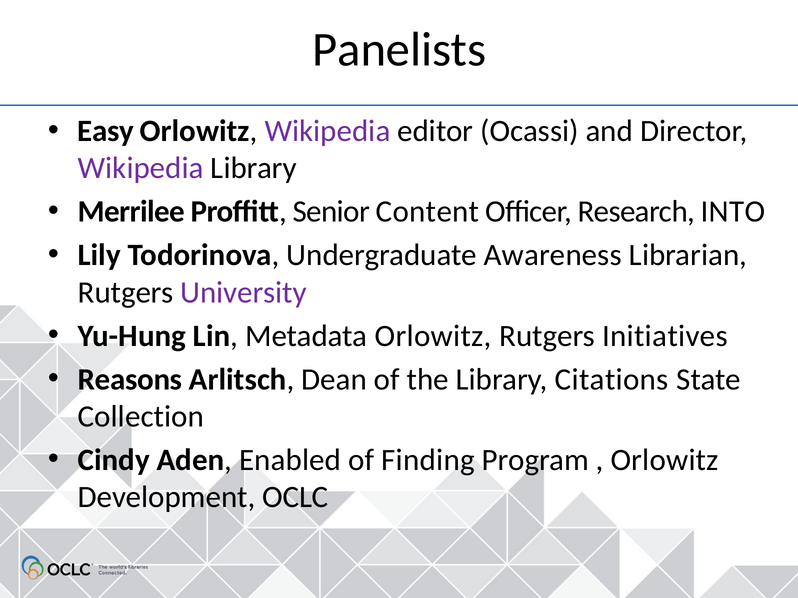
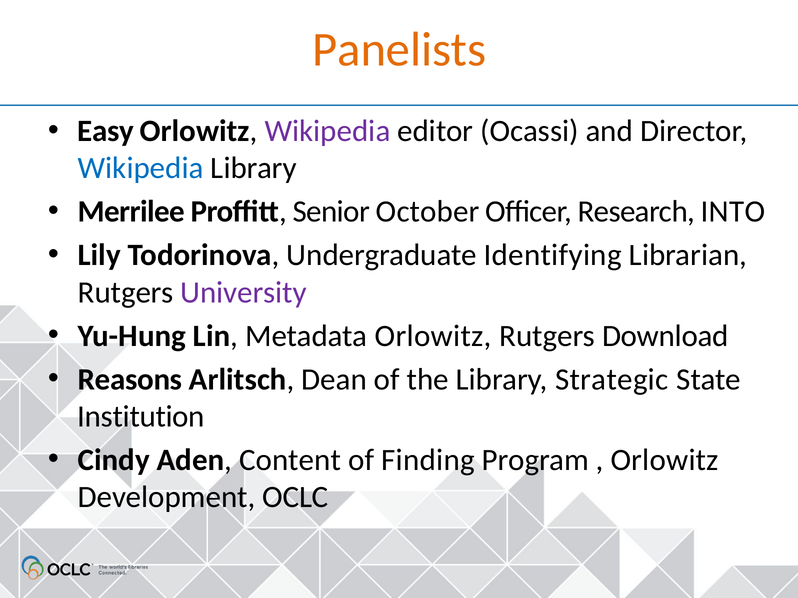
Panelists colour: black -> orange (399, 50)
Wikipedia colour: purple -> blue (141, 168)
Content: Content -> October (428, 212)
Awareness: Awareness -> Identifying (553, 255)
Initiatives: Initiatives -> Download (665, 336)
Citations: Citations -> Strategic (612, 380)
Collection: Collection -> Institution (141, 417)
Enabled: Enabled -> Content (290, 460)
